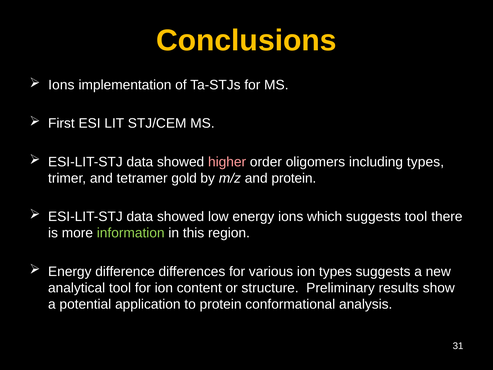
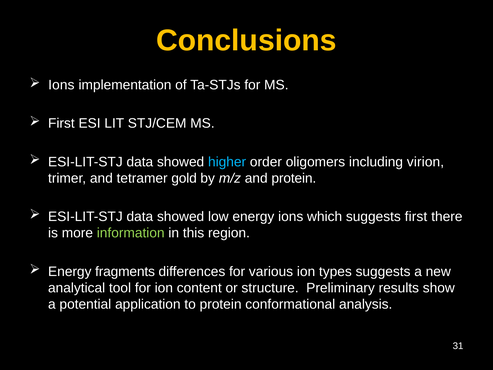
higher colour: pink -> light blue (227, 162)
including types: types -> virion (426, 162)
suggests tool: tool -> first (416, 217)
difference: difference -> fragments (125, 271)
